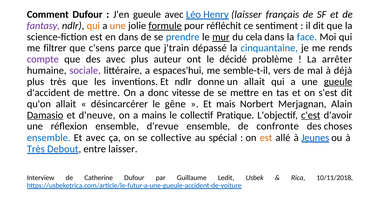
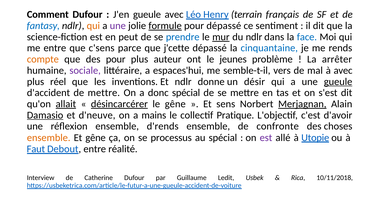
Henry laisser: laisser -> terrain (247, 14)
fantasy colour: purple -> blue (43, 26)
une colour: orange -> purple (118, 26)
pour réfléchit: réfléchit -> dépassé (224, 26)
en dans: dans -> peut (128, 37)
du cela: cela -> ndlr (254, 37)
me filtrer: filtrer -> entre (55, 48)
j'train: j'train -> j'cette (177, 48)
compte colour: purple -> orange (43, 59)
des avec: avec -> pour (116, 59)
décidé: décidé -> jeunes (233, 59)
à déjà: déjà -> avec (343, 70)
plus très: très -> réel (58, 82)
un allait: allait -> désir (255, 82)
donc vitesse: vitesse -> spécial (186, 93)
allait underline: none -> present (66, 104)
désincarcérer underline: none -> present (119, 104)
mais: mais -> sens (226, 104)
Merjagnan underline: none -> present (302, 104)
c'est underline: present -> none (311, 115)
d'revue: d'revue -> d'rends (163, 126)
ensemble colour: blue -> orange (49, 138)
Et avec: avec -> gêne (96, 138)
collective: collective -> processus (171, 138)
est colour: orange -> purple (266, 138)
Jeunes: Jeunes -> Utopie (315, 138)
Très: Très -> Faut (36, 149)
entre laisser: laisser -> réalité (123, 149)
